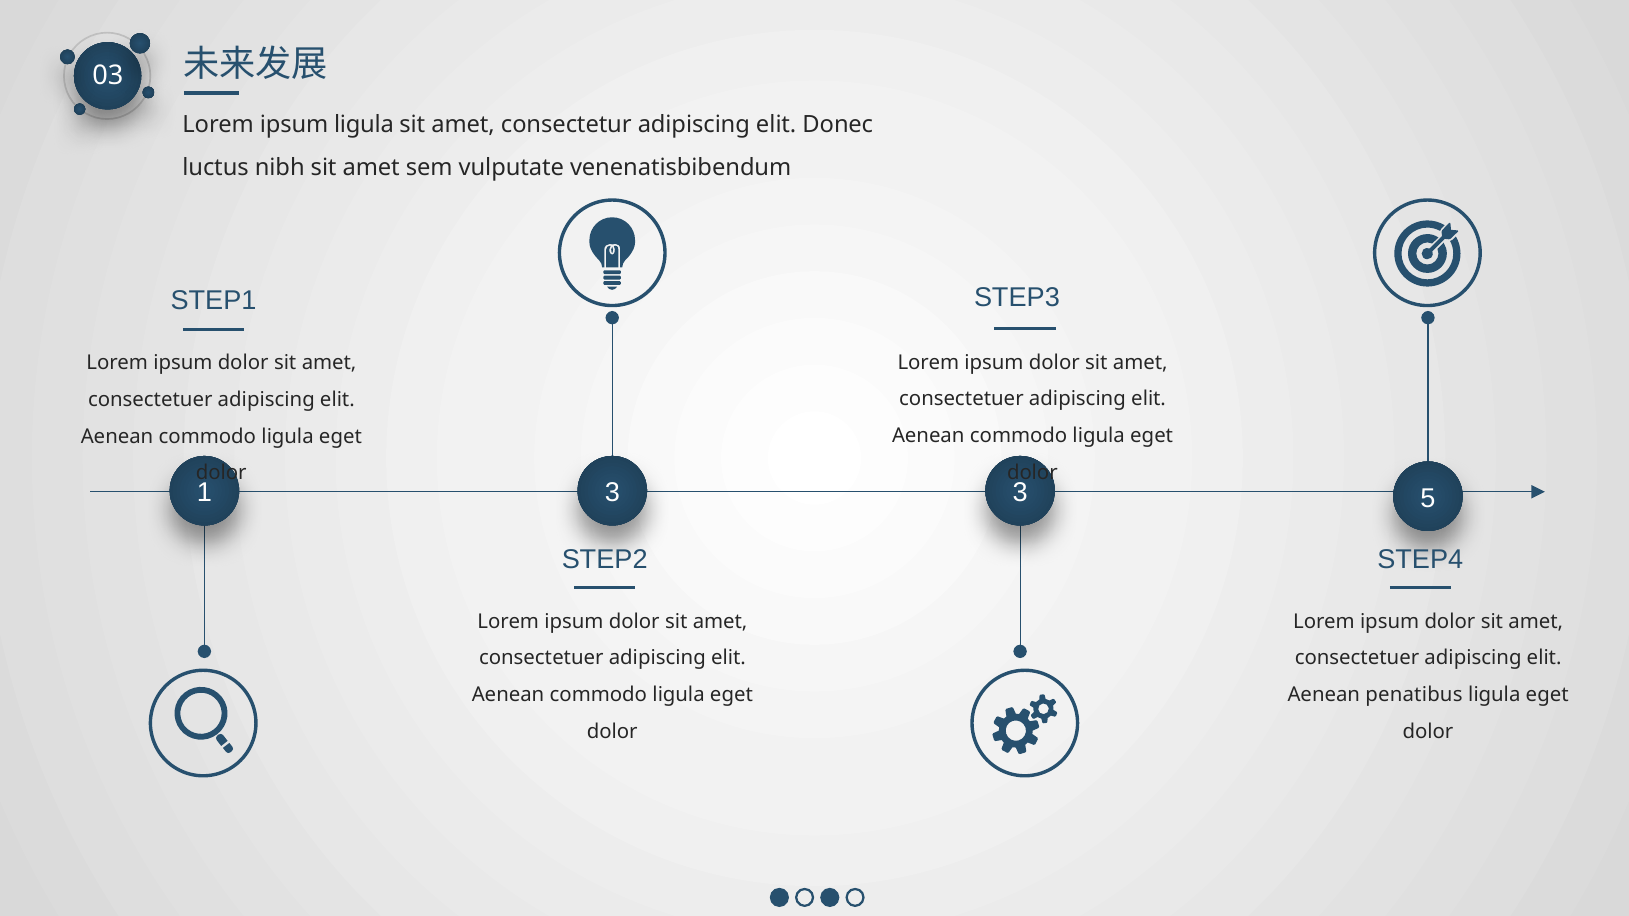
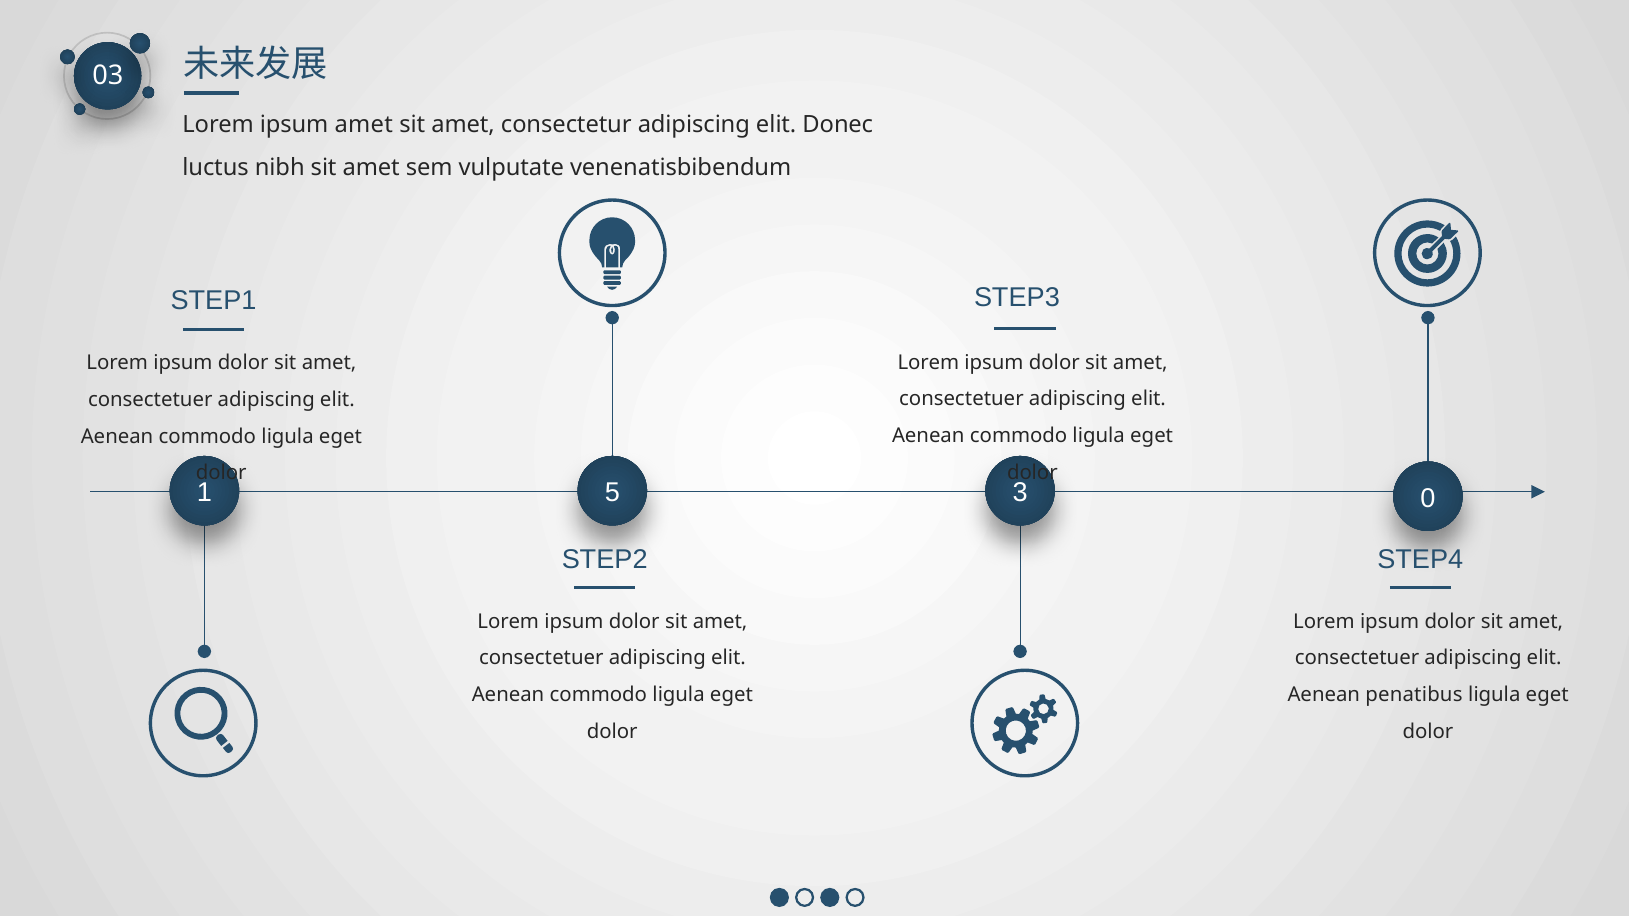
ipsum ligula: ligula -> amet (364, 125)
1 3: 3 -> 5 (612, 493)
5: 5 -> 0 (1428, 498)
